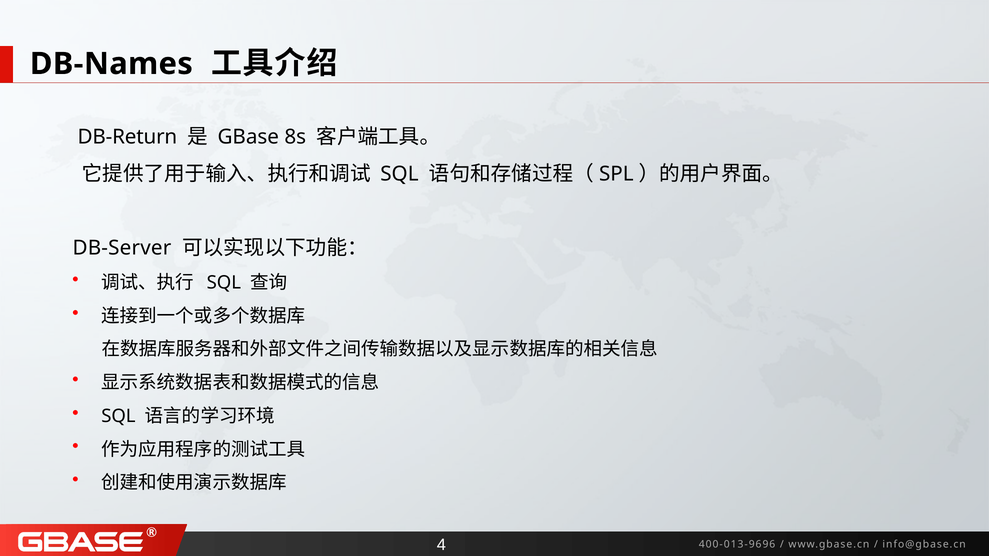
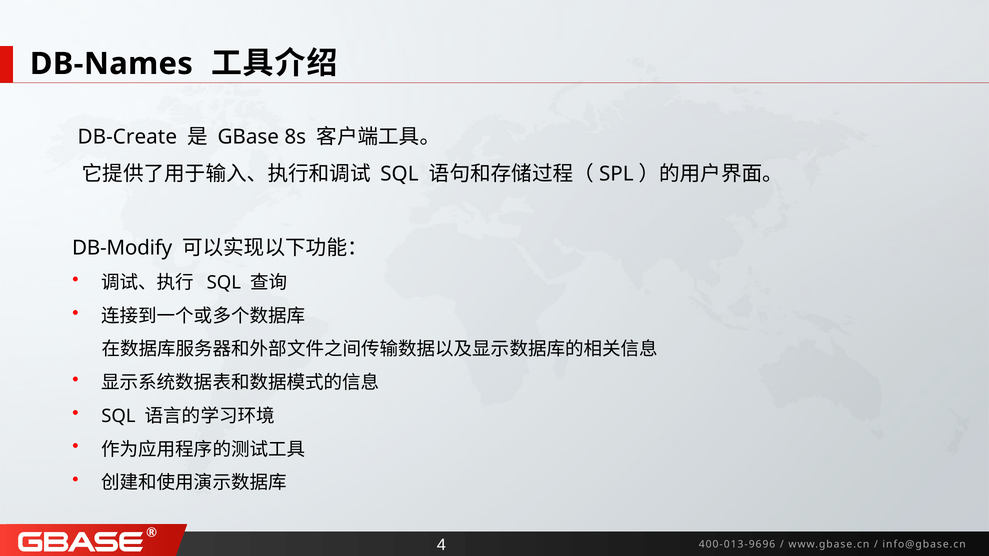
DB-Return: DB-Return -> DB-Create (127, 137)
DB-Server: DB-Server -> DB-Modify (122, 248)
